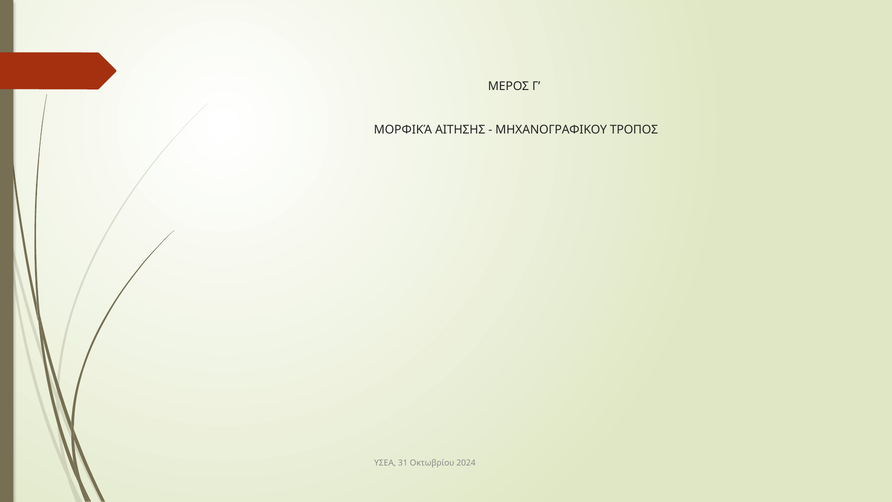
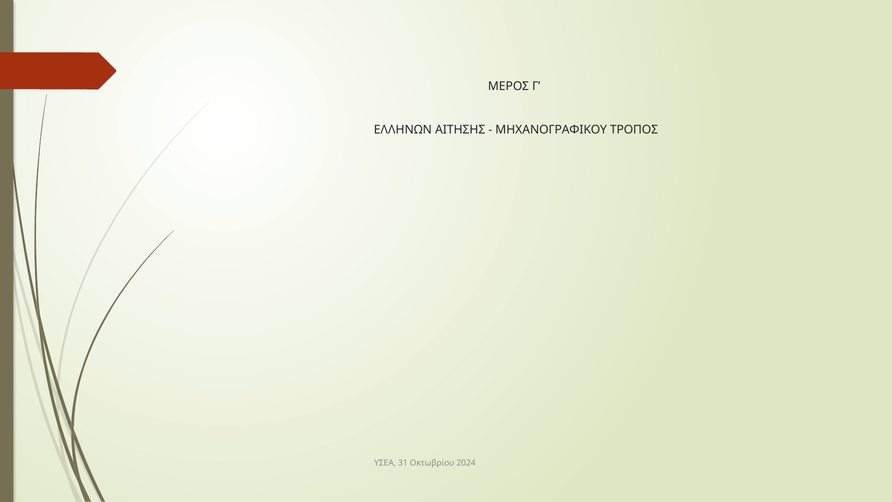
ΜΟΡΦΙΚΆ: ΜΟΡΦΙΚΆ -> ΕΛΛΗΝΩΝ (403, 130)
